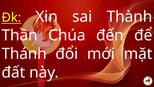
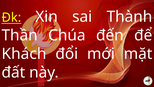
Thánh: Thánh -> Khách (24, 54)
